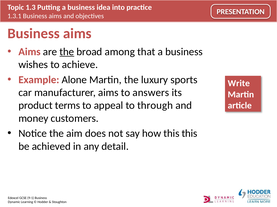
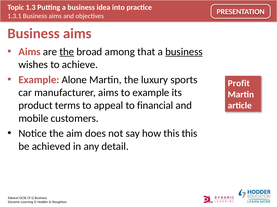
business underline: none -> present (184, 52)
Write: Write -> Profit (239, 84)
to answers: answers -> example (151, 93)
through: through -> financial (155, 106)
money: money -> mobile (33, 119)
